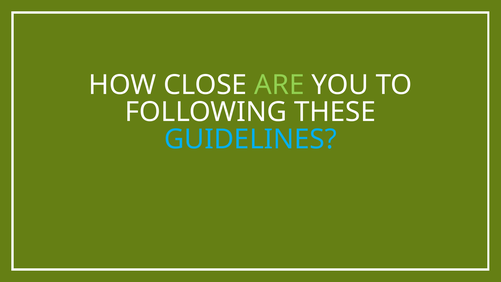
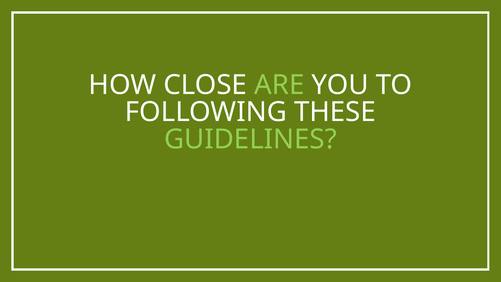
GUIDELINES colour: light blue -> light green (250, 139)
